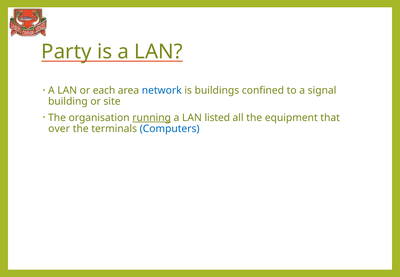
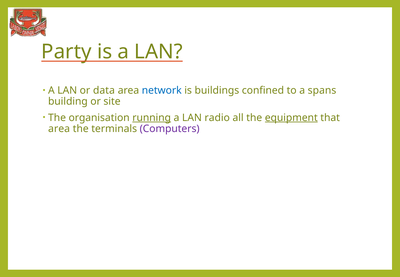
each: each -> data (104, 90)
signal: signal -> spans (322, 90)
listed: listed -> radio (217, 118)
equipment underline: none -> present (291, 118)
over: over -> area (59, 129)
Computers colour: blue -> purple (170, 129)
